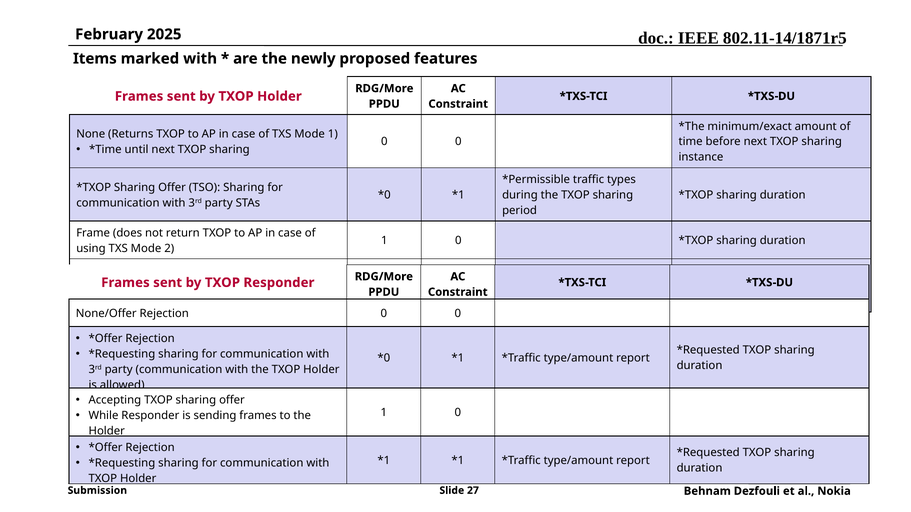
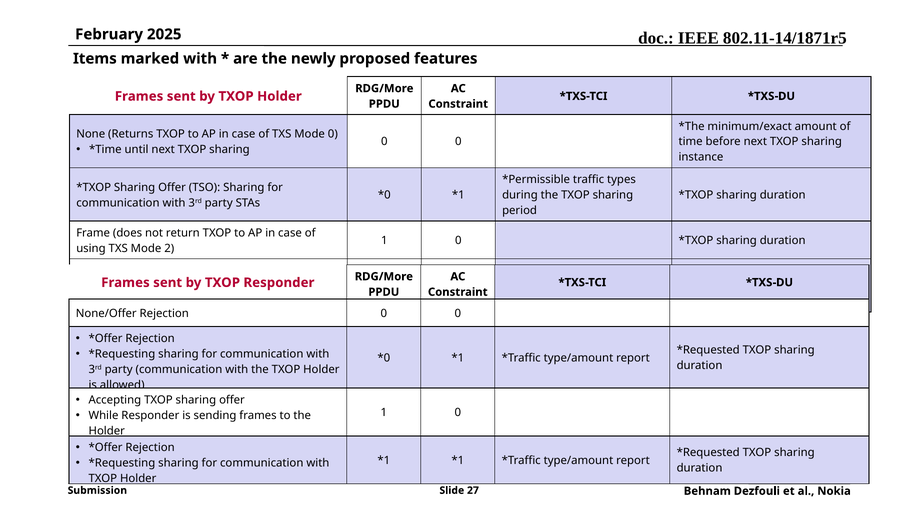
Mode 1: 1 -> 0 (333, 134)
